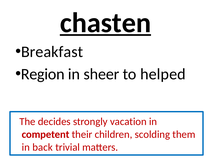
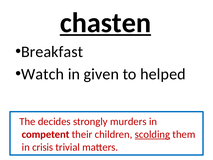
Region: Region -> Watch (43, 74)
sheer: sheer -> given (101, 74)
vacation: vacation -> murders (128, 121)
scolding underline: none -> present (152, 134)
back: back -> crisis (43, 147)
